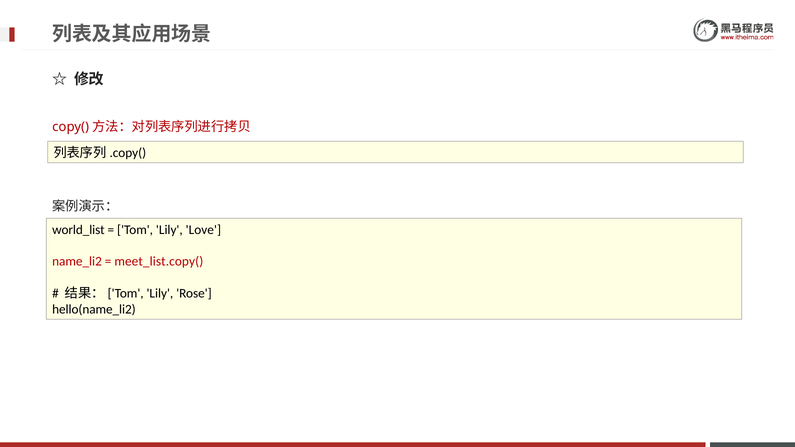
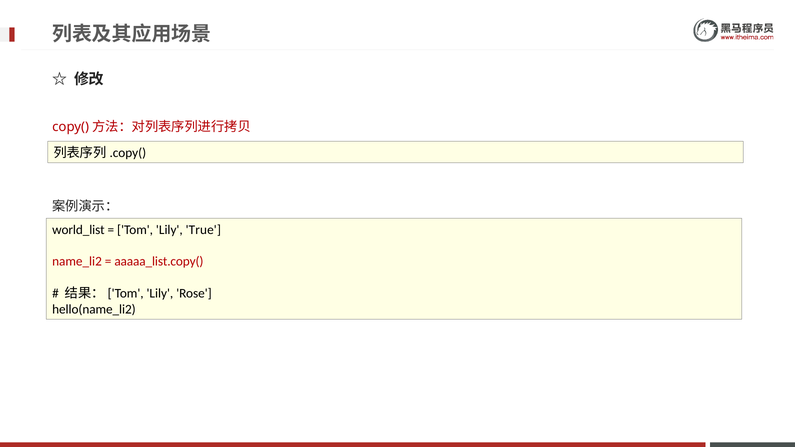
Love: Love -> True (203, 230)
meet_list.copy(: meet_list.copy( -> aaaaa_list.copy( (159, 262)
